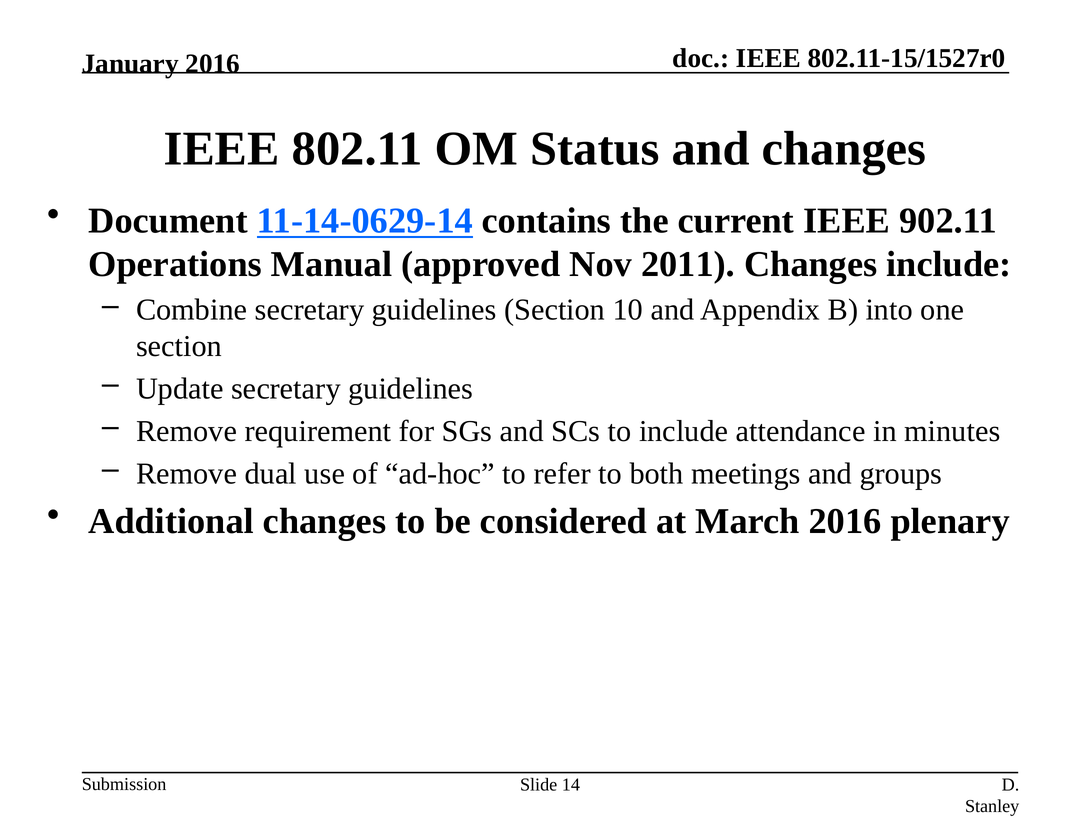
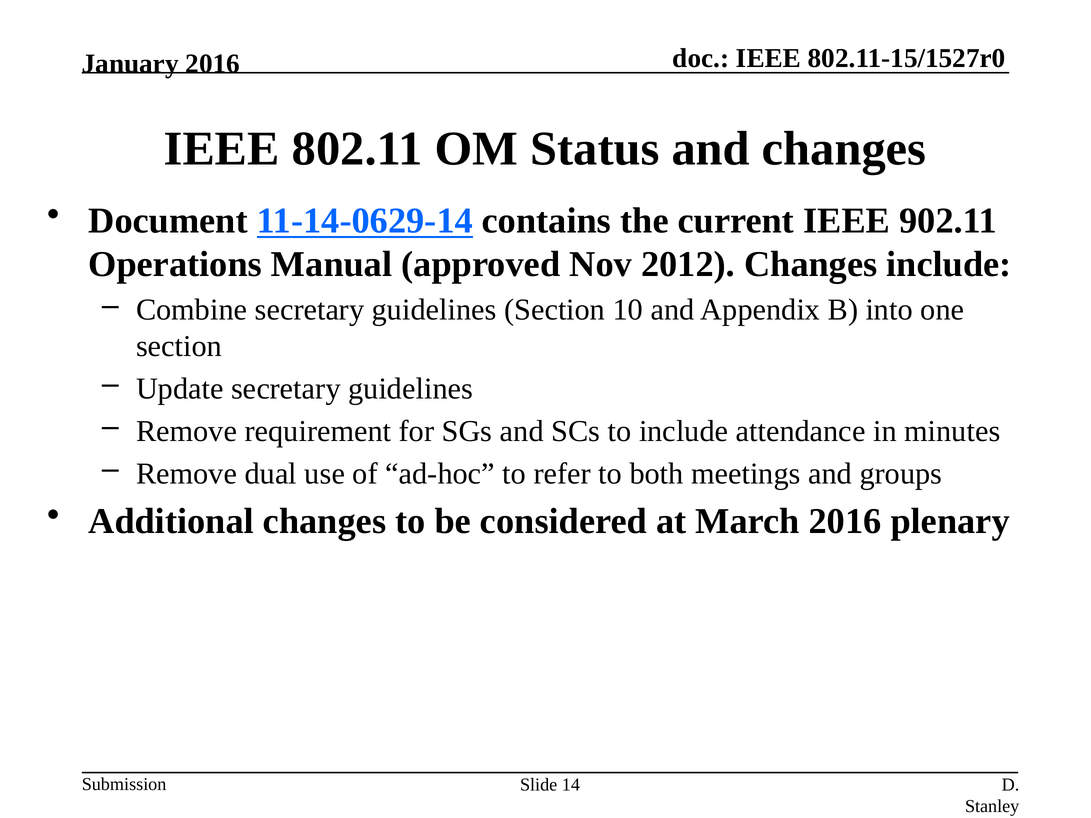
2011: 2011 -> 2012 (688, 264)
